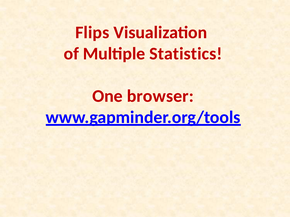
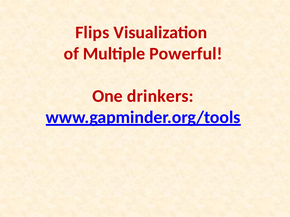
Statistics: Statistics -> Powerful (186, 54)
browser: browser -> drinkers (160, 96)
